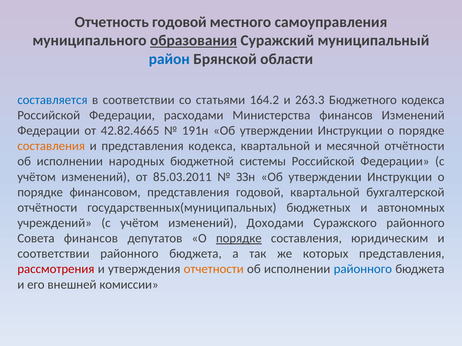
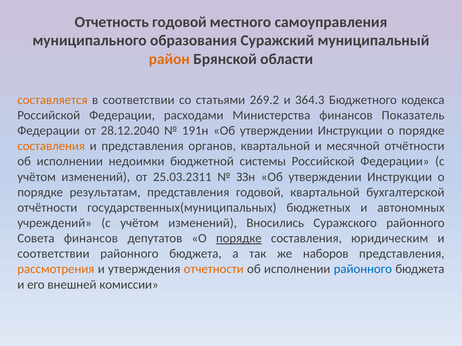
образования underline: present -> none (194, 41)
район colour: blue -> orange (169, 59)
составляется colour: blue -> orange (52, 100)
164.2: 164.2 -> 269.2 (264, 100)
263.3: 263.3 -> 364.3 (310, 100)
финансов Изменений: Изменений -> Показатель (413, 115)
42.82.4665: 42.82.4665 -> 28.12.2040 (130, 131)
представления кодекса: кодекса -> органов (212, 146)
народных: народных -> недоимки (137, 162)
85.03.2011: 85.03.2011 -> 25.03.2311 (182, 177)
финансовом: финансовом -> результатам (105, 192)
Доходами: Доходами -> Вносились (275, 223)
которых: которых -> наборов (326, 254)
рассмотрения colour: red -> orange (56, 269)
